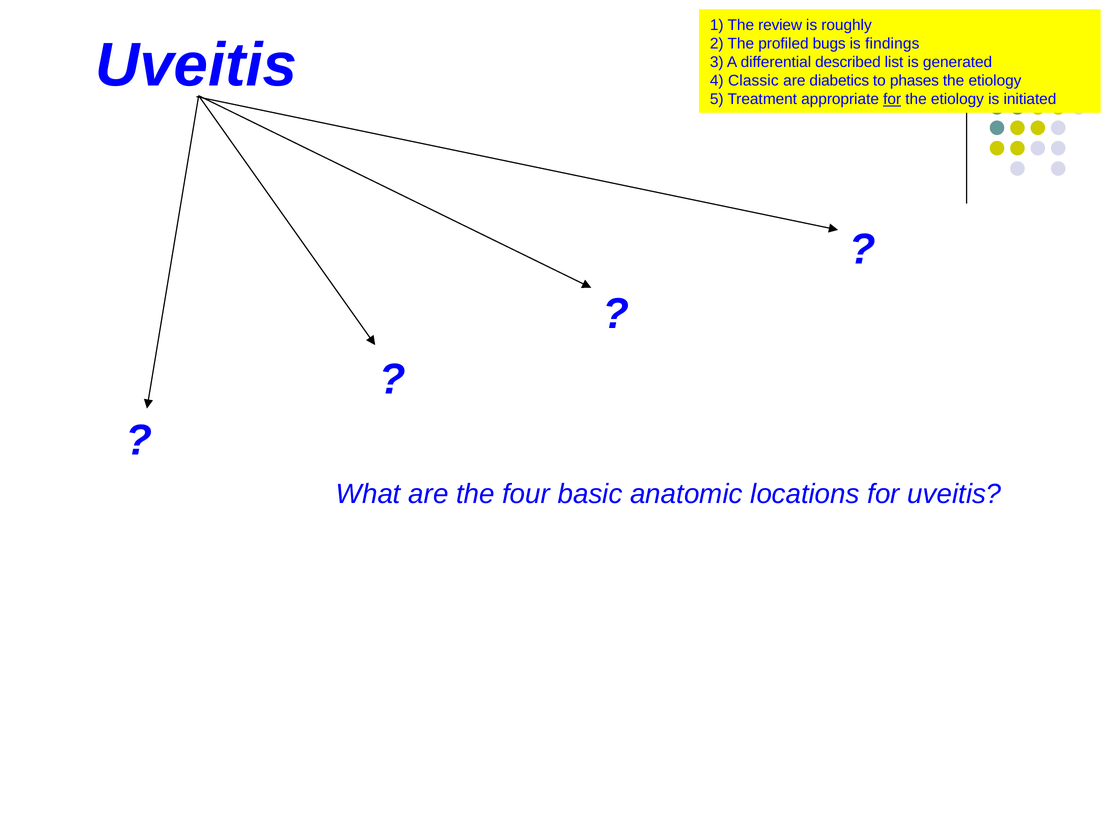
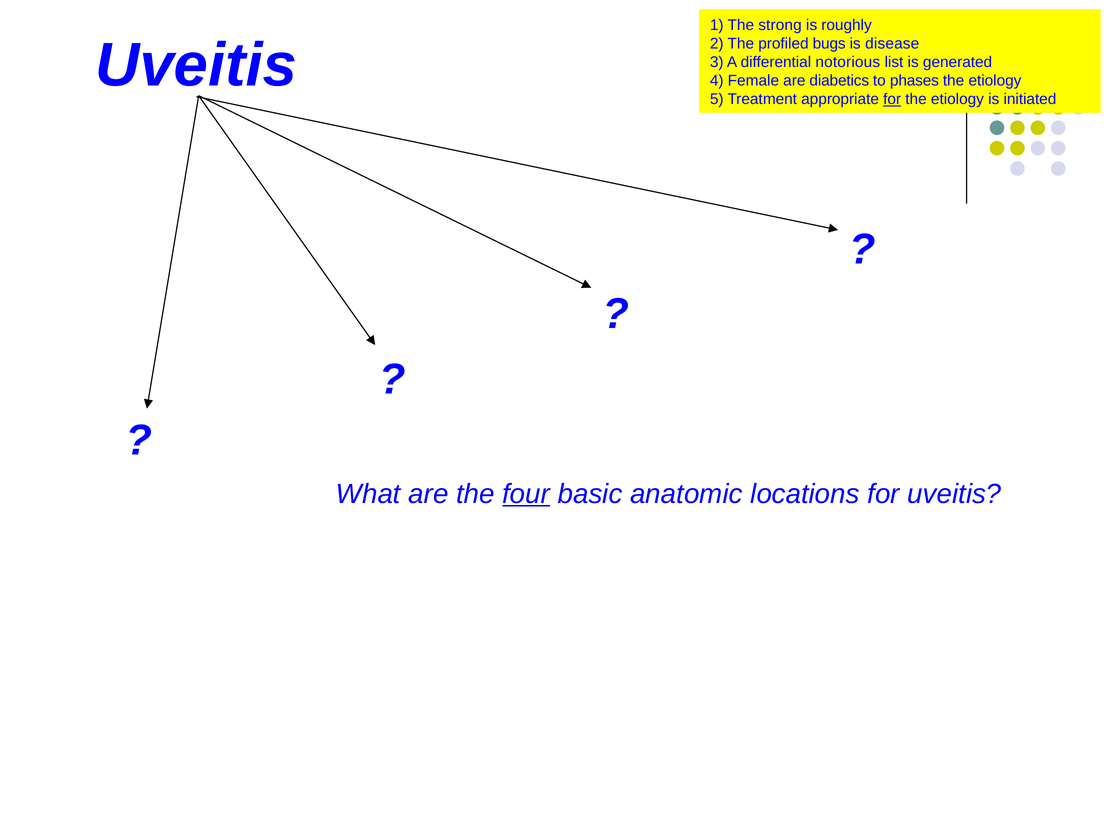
review: review -> strong (780, 25)
findings: findings -> disease (892, 44)
described: described -> notorious (848, 62)
Classic: Classic -> Female (753, 81)
four underline: none -> present (526, 494)
